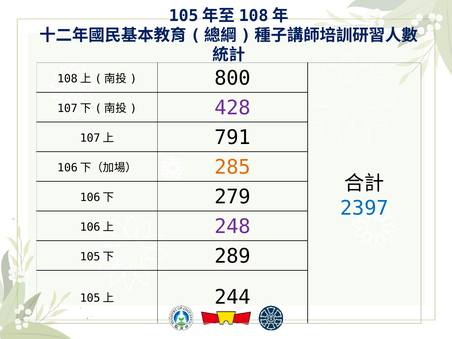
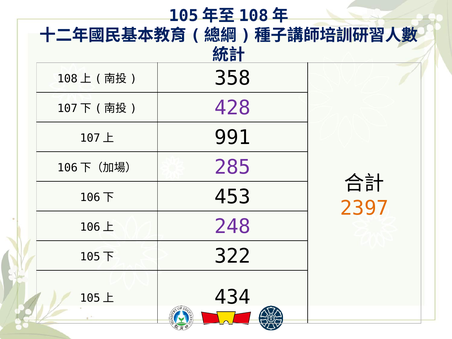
800: 800 -> 358 (233, 78)
791: 791 -> 991 (233, 137)
285 colour: orange -> purple (233, 167)
279: 279 -> 453 (233, 197)
2397 colour: blue -> orange (364, 208)
289: 289 -> 322 (233, 256)
244: 244 -> 434 (233, 297)
